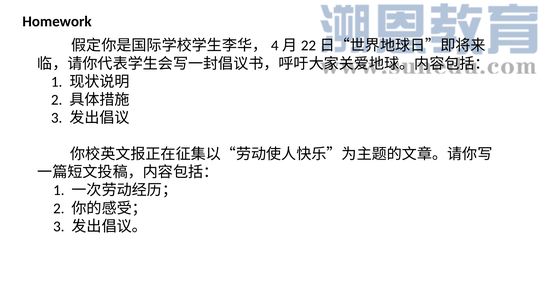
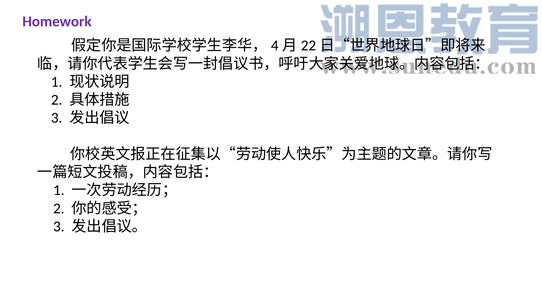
Homework colour: black -> purple (57, 22)
